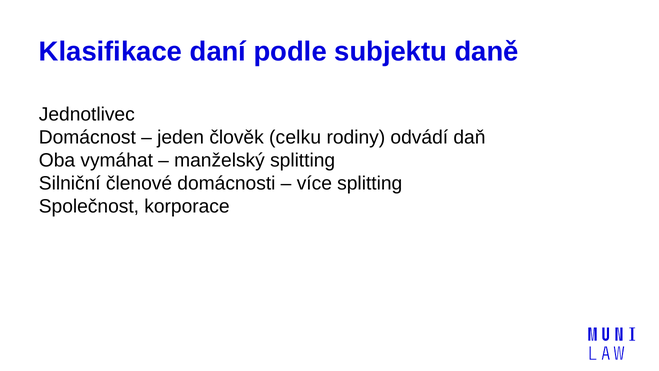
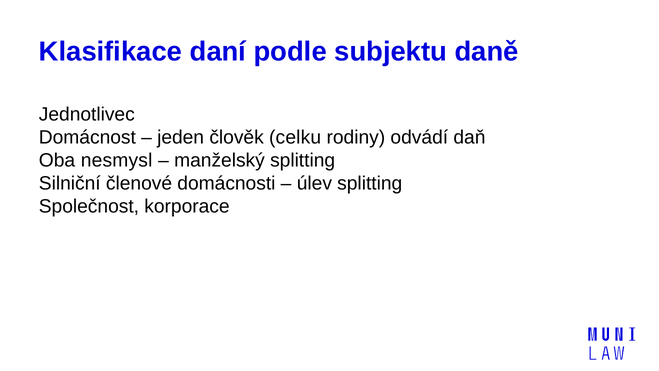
vymáhat: vymáhat -> nesmysl (117, 160)
více: více -> úlev (314, 183)
